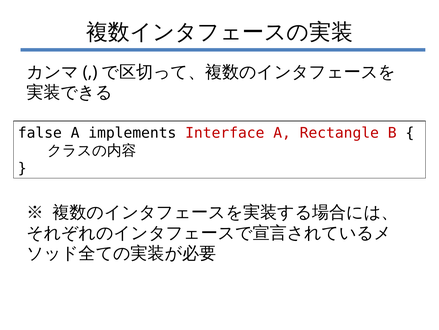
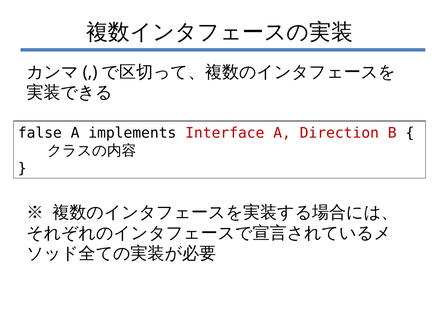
Rectangle: Rectangle -> Direction (339, 133)
